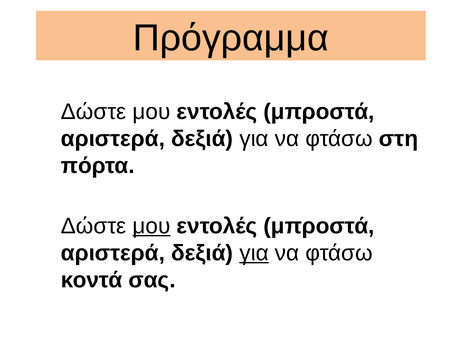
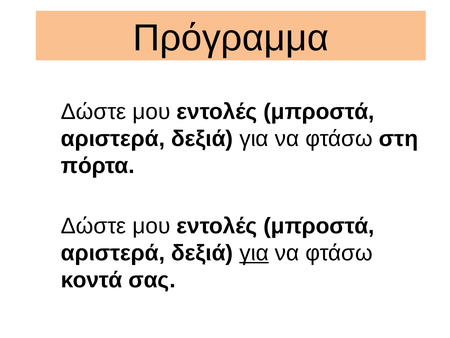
μου underline: present -> none (151, 226)
